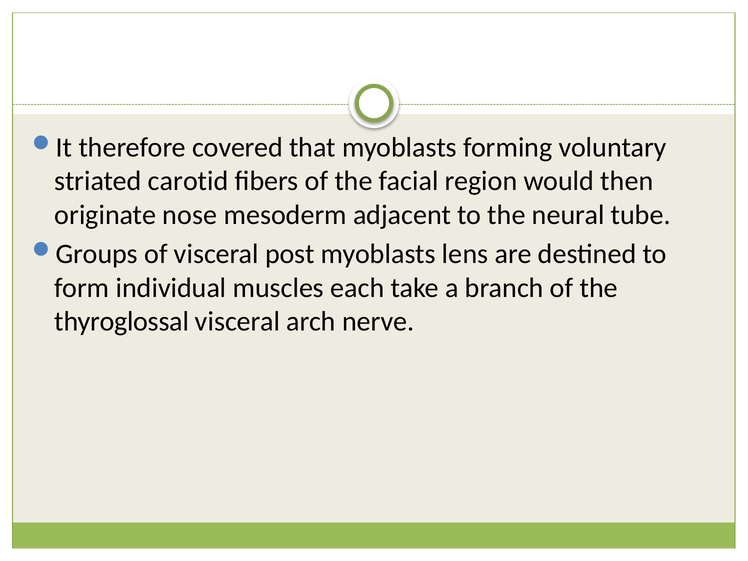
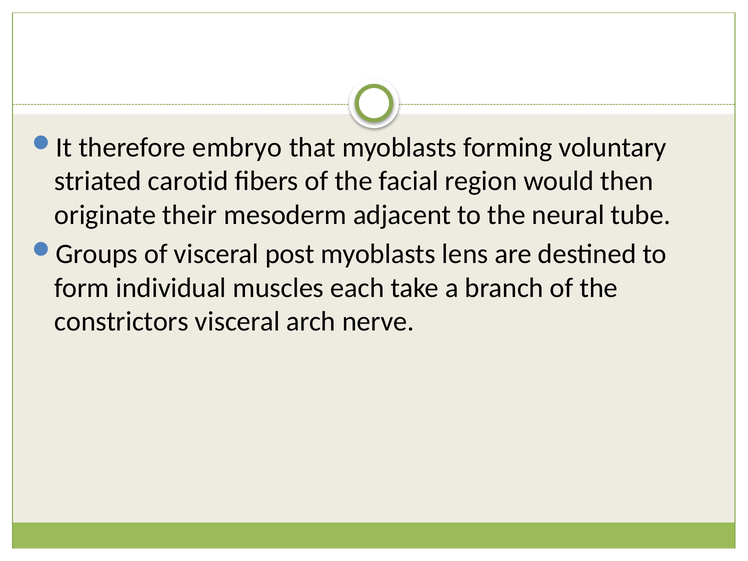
covered: covered -> embryo (237, 147)
nose: nose -> their (190, 215)
thyroglossal: thyroglossal -> constrictors (122, 321)
